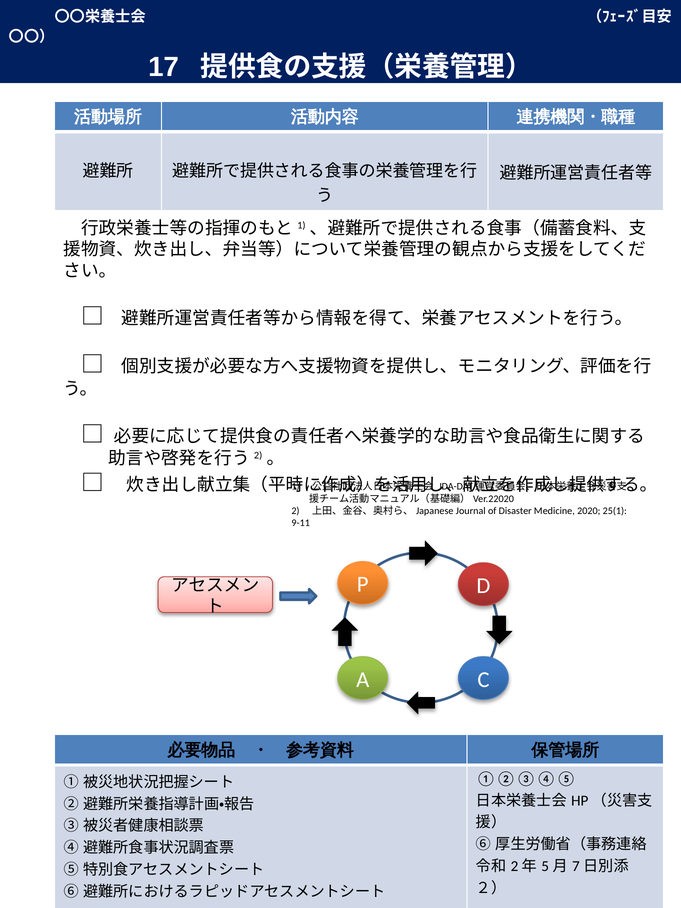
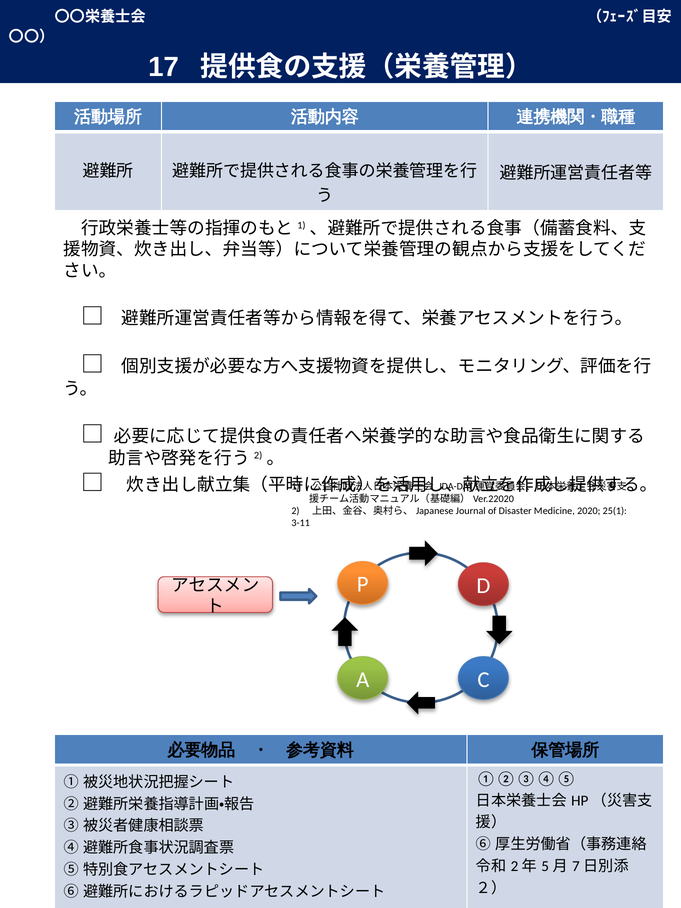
9-11: 9-11 -> 3-11 (301, 523)
